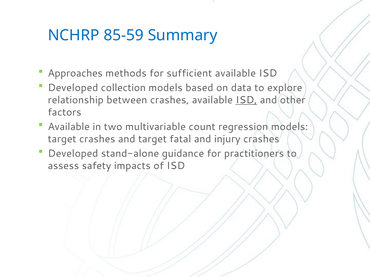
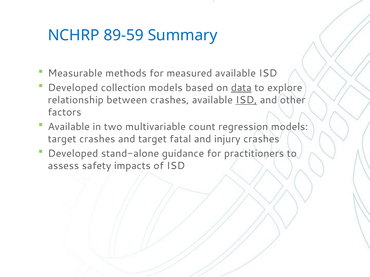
85-59: 85-59 -> 89-59 (124, 35)
Approaches: Approaches -> Measurable (75, 73)
sufficient: sufficient -> measured (189, 73)
data underline: none -> present (241, 88)
